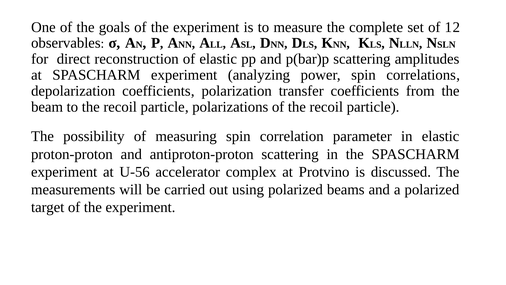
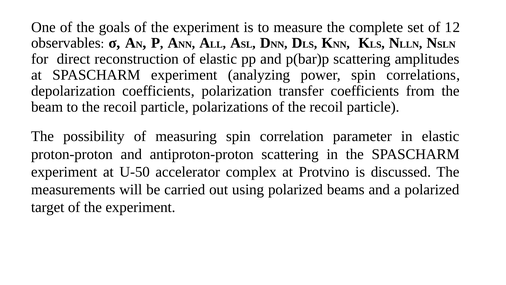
U-56: U-56 -> U-50 (135, 172)
